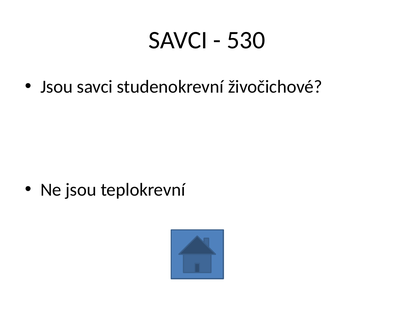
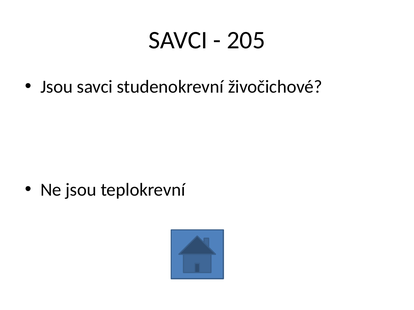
530: 530 -> 205 (246, 40)
